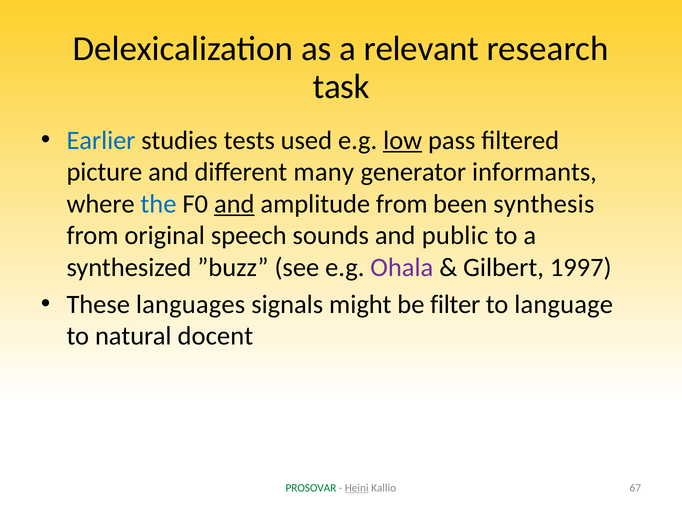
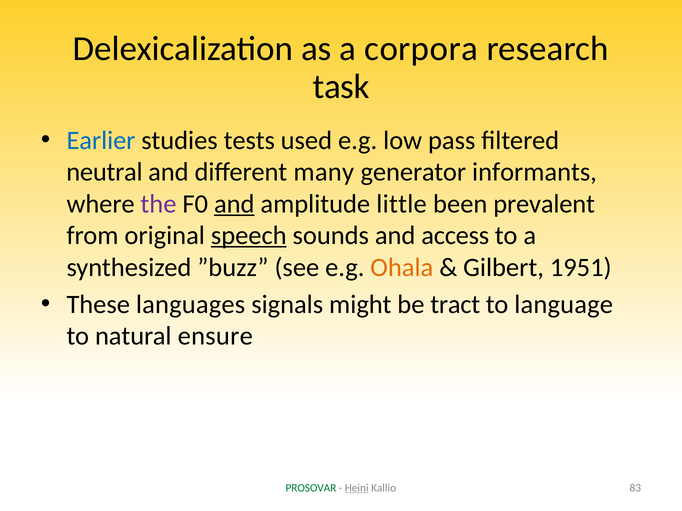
relevant: relevant -> corpora (421, 49)
low underline: present -> none (403, 140)
picture: picture -> neutral (104, 172)
the colour: blue -> purple (158, 204)
amplitude from: from -> little (402, 204)
synthesis: synthesis -> prevalent (544, 204)
speech underline: none -> present (249, 236)
public: public -> access (455, 236)
Ohala colour: purple -> orange (402, 268)
1997: 1997 -> 1951 (581, 268)
filter: filter -> tract (455, 305)
docent: docent -> ensure (215, 336)
67: 67 -> 83 (635, 488)
